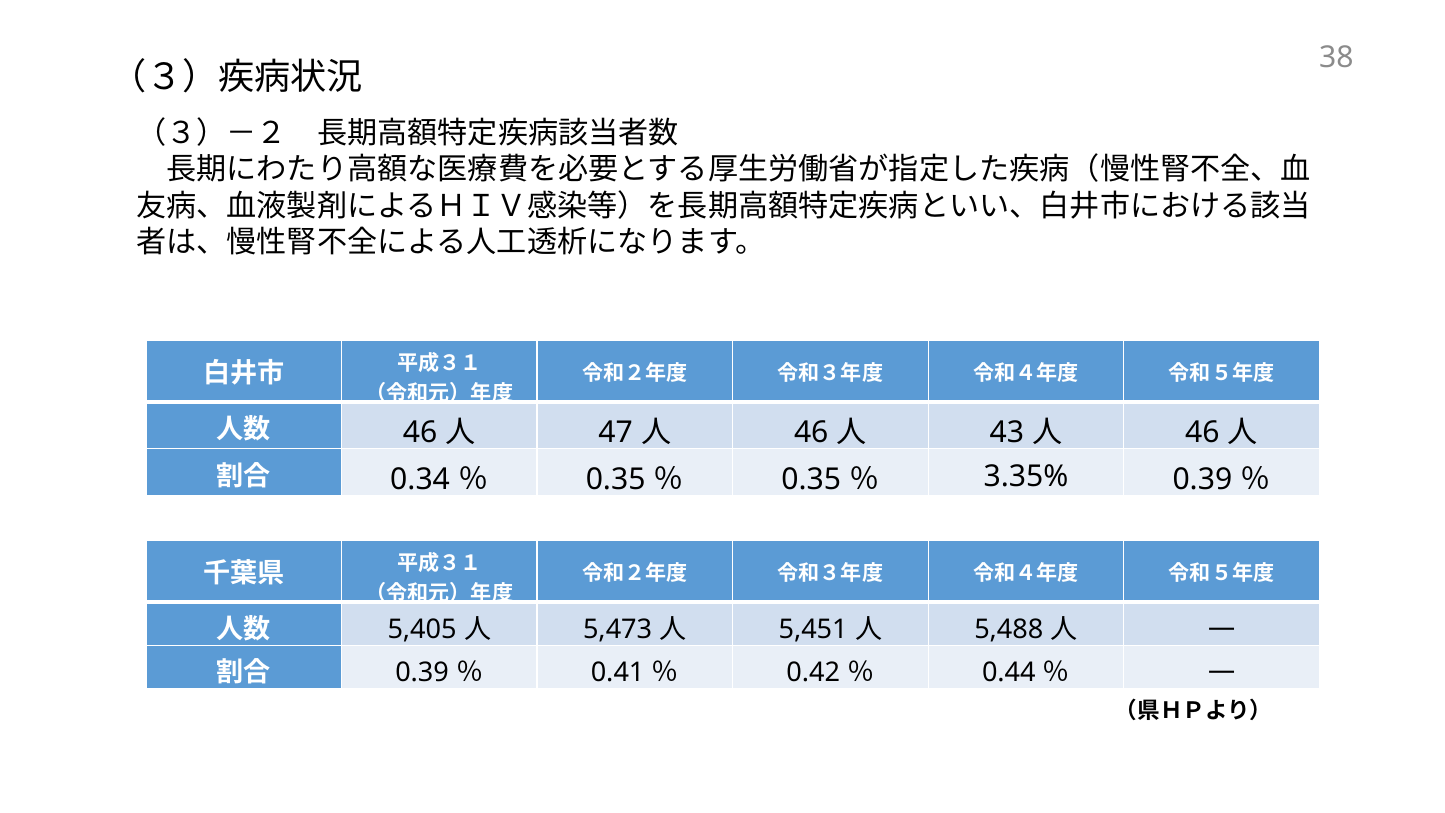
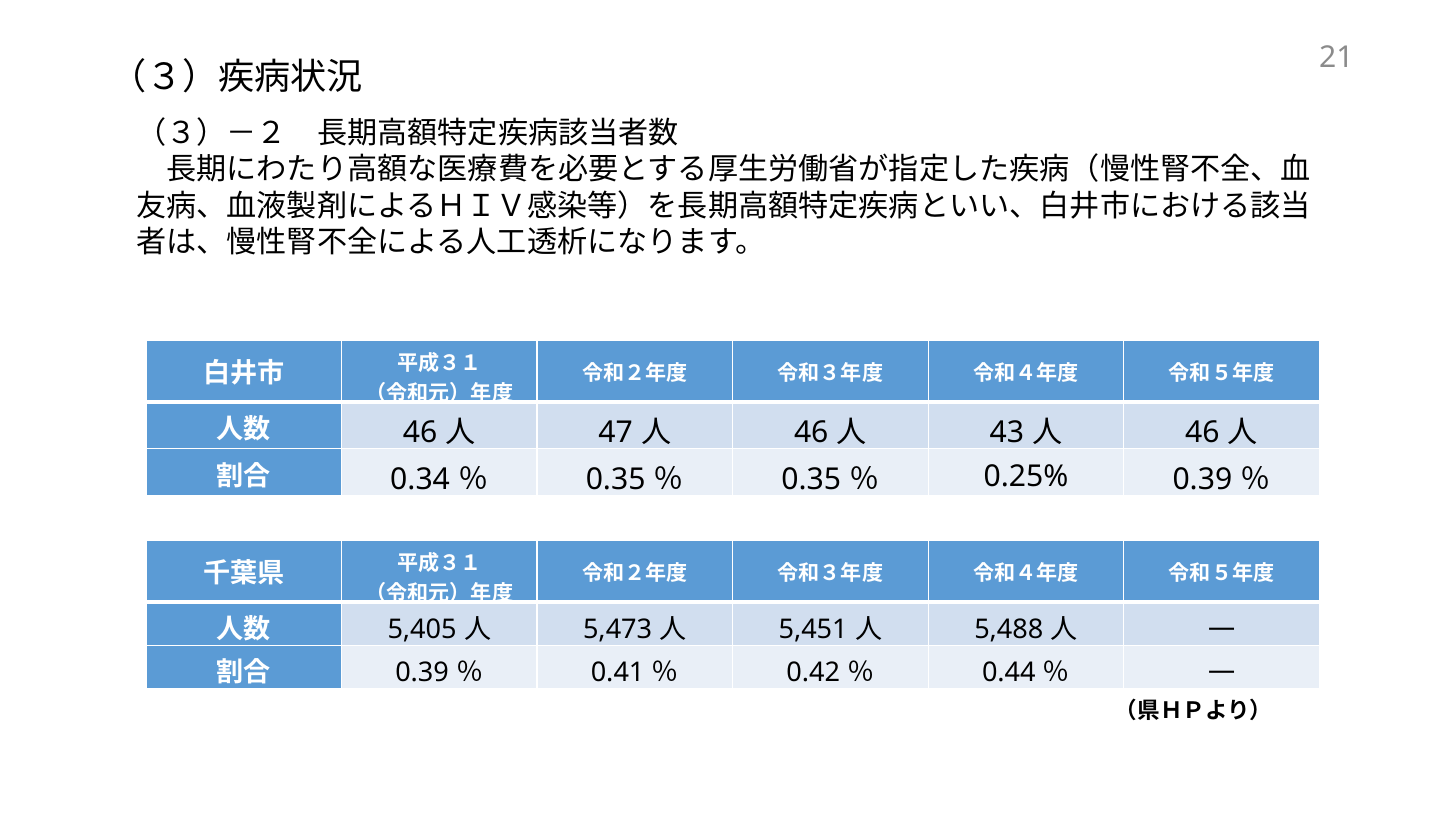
38: 38 -> 21 (1336, 58)
3.35%: 3.35% -> 0.25% (1026, 477)
